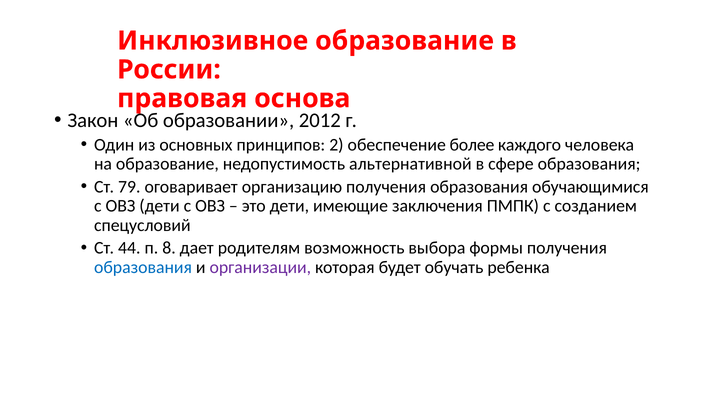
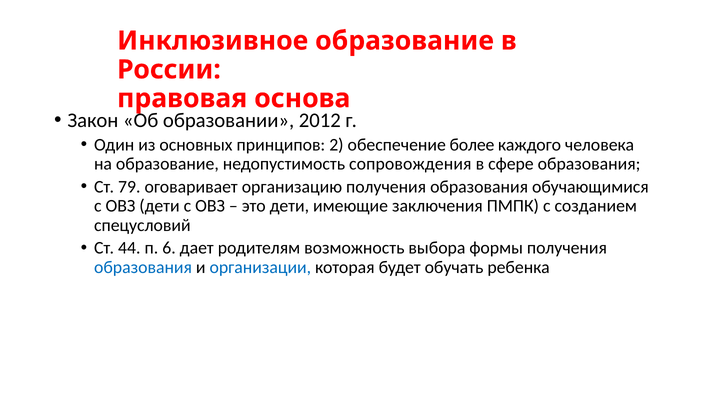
альтернативной: альтернативной -> сопровождения (410, 164)
8: 8 -> 6 (169, 248)
организации colour: purple -> blue (260, 267)
